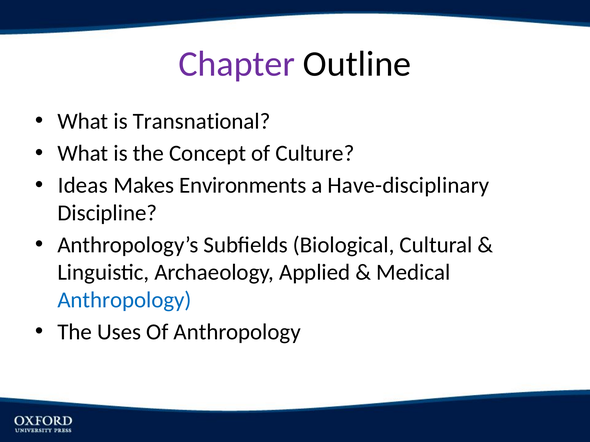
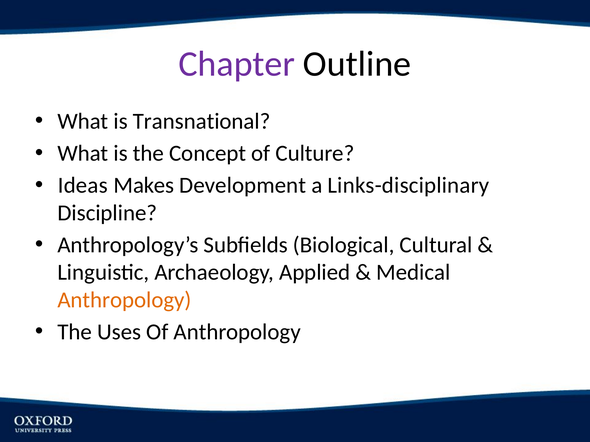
Environments: Environments -> Development (243, 186)
Have-disciplinary: Have-disciplinary -> Links-disciplinary (408, 186)
Anthropology colour: blue -> orange (124, 300)
